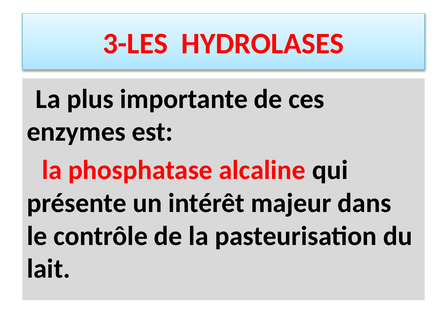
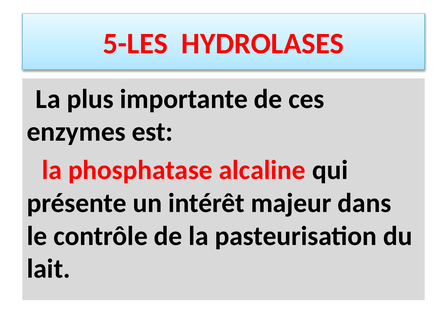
3-LES: 3-LES -> 5-LES (135, 43)
